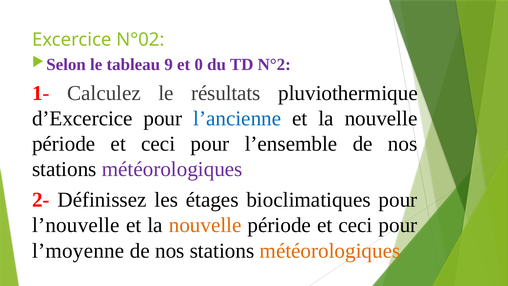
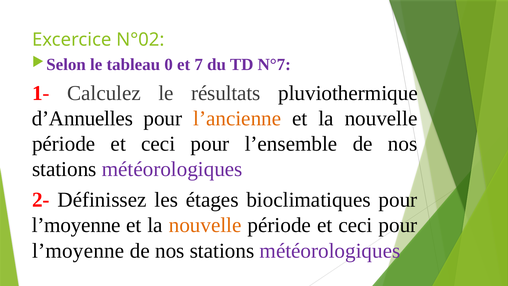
9: 9 -> 0 (169, 65)
0: 0 -> 7 (199, 65)
N°2: N°2 -> N°7 (274, 65)
d’Excercice: d’Excercice -> d’Annuelles (82, 118)
l’ancienne colour: blue -> orange (237, 118)
l’nouvelle: l’nouvelle -> l’moyenne (76, 225)
météorologiques colour: orange -> purple (330, 251)
